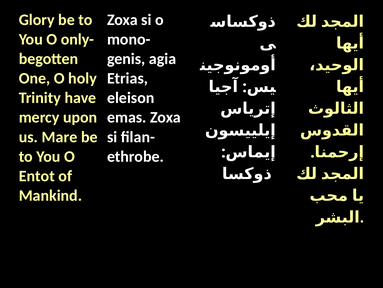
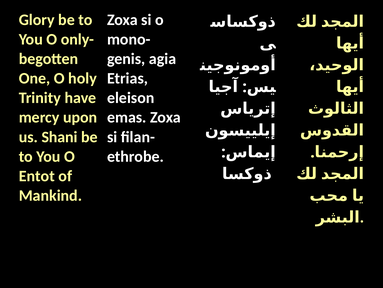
Mare: Mare -> Shani (60, 137)
